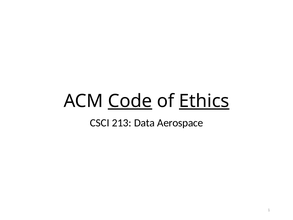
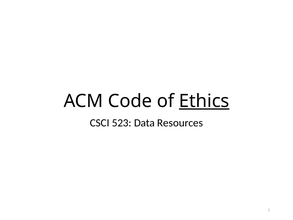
Code underline: present -> none (130, 101)
213: 213 -> 523 (122, 123)
Aerospace: Aerospace -> Resources (180, 123)
